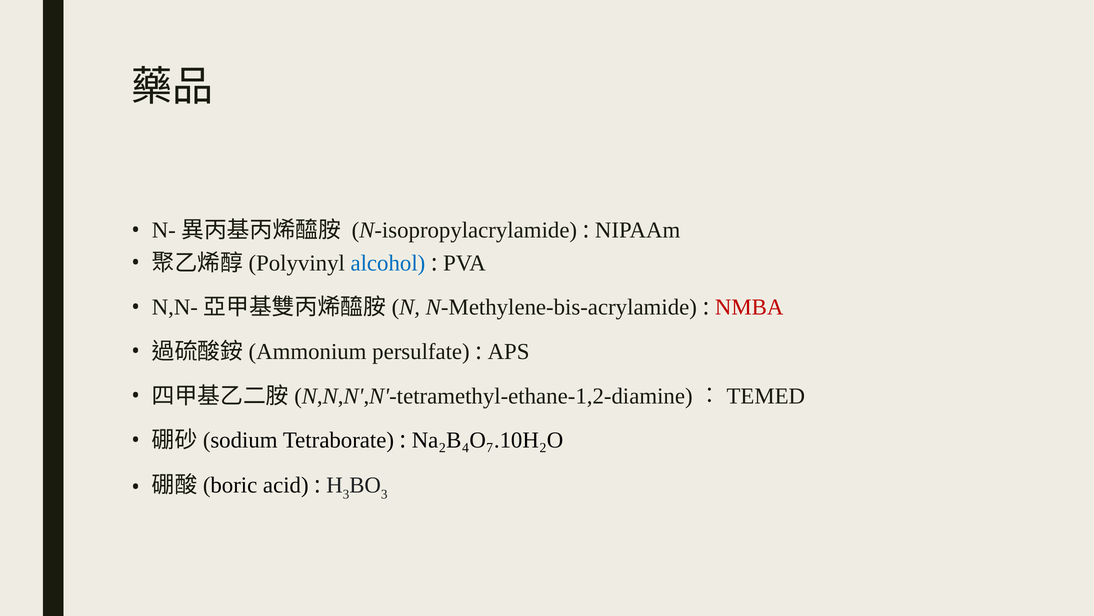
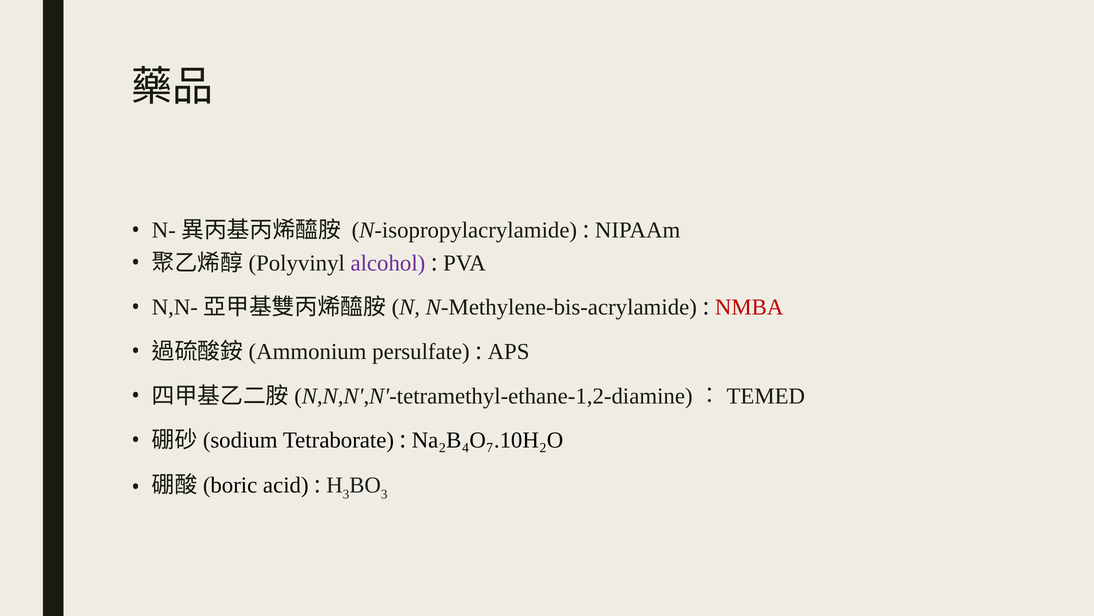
alcohol colour: blue -> purple (388, 263)
